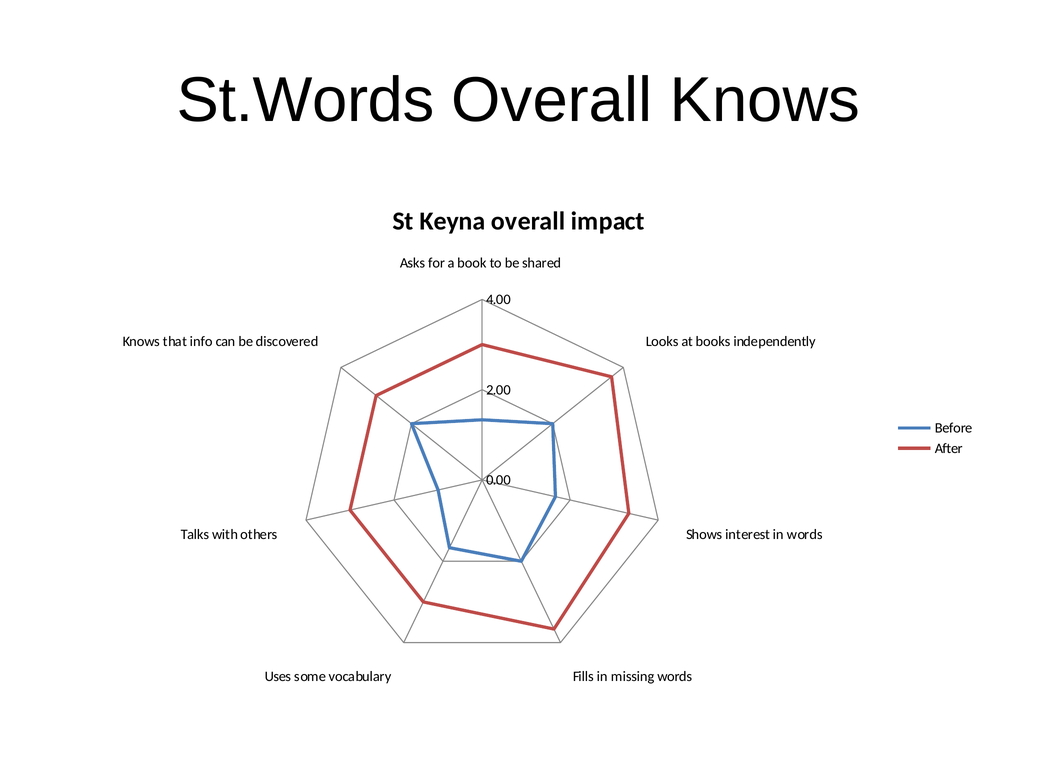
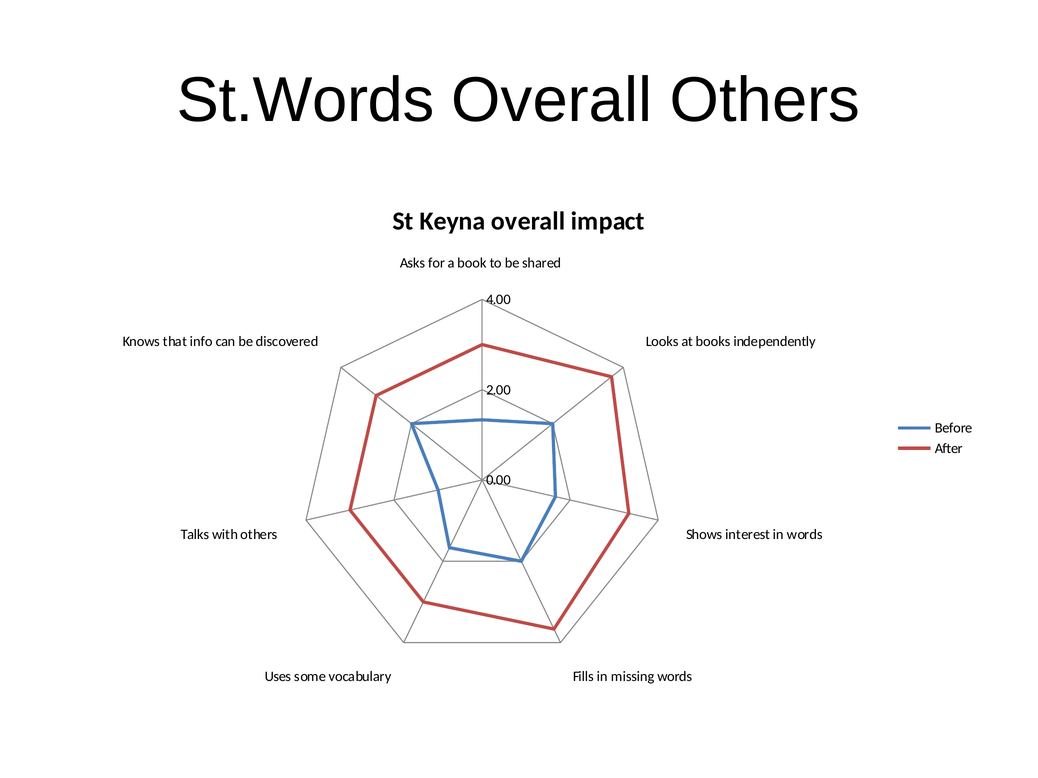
Overall Knows: Knows -> Others (765, 100)
